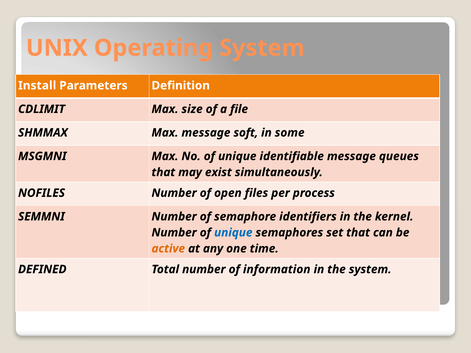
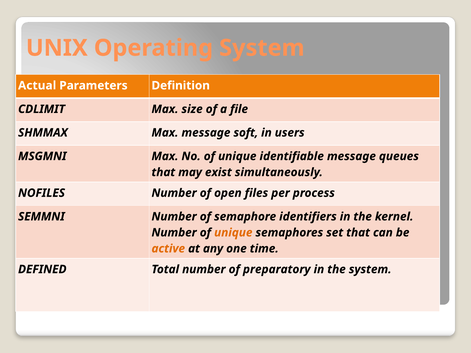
Install: Install -> Actual (37, 86)
some: some -> users (290, 133)
unique colour: blue -> orange (233, 233)
information: information -> preparatory (277, 270)
